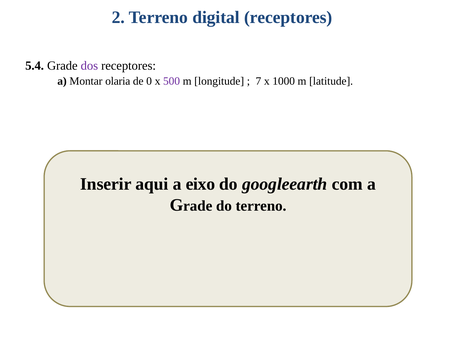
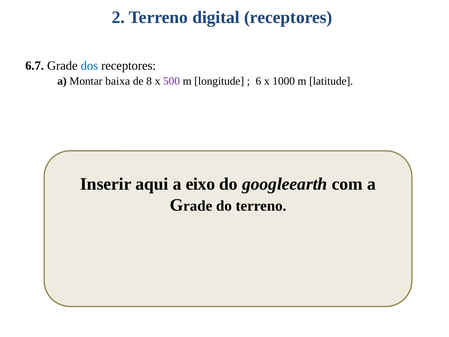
5.4: 5.4 -> 6.7 (35, 66)
dos colour: purple -> blue (89, 66)
olaria: olaria -> baixa (118, 81)
0: 0 -> 8 (149, 81)
7: 7 -> 6 (258, 81)
